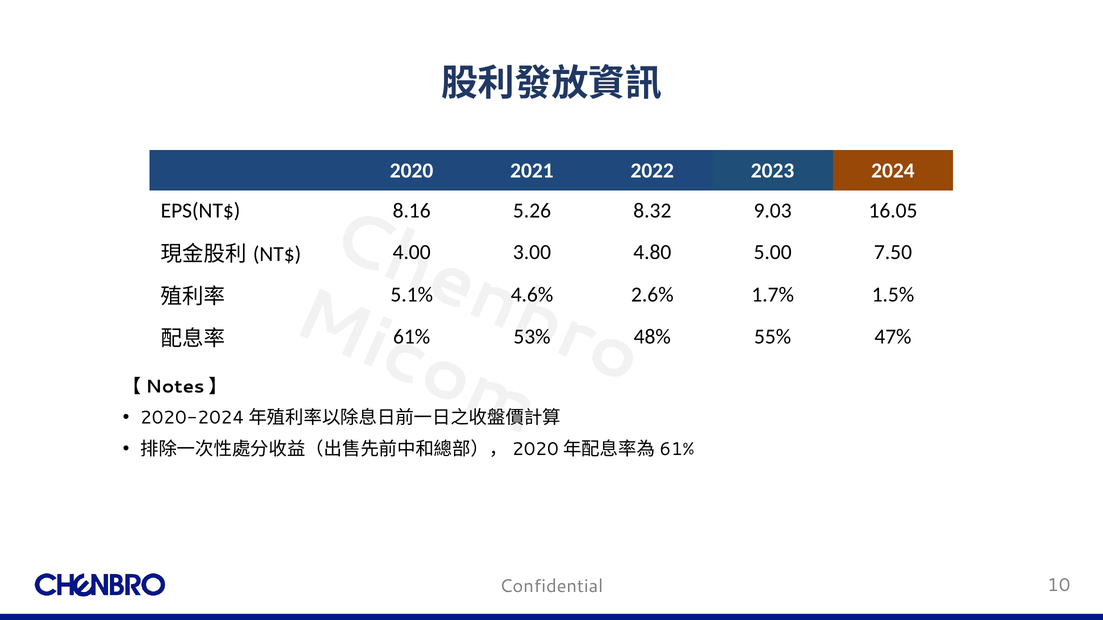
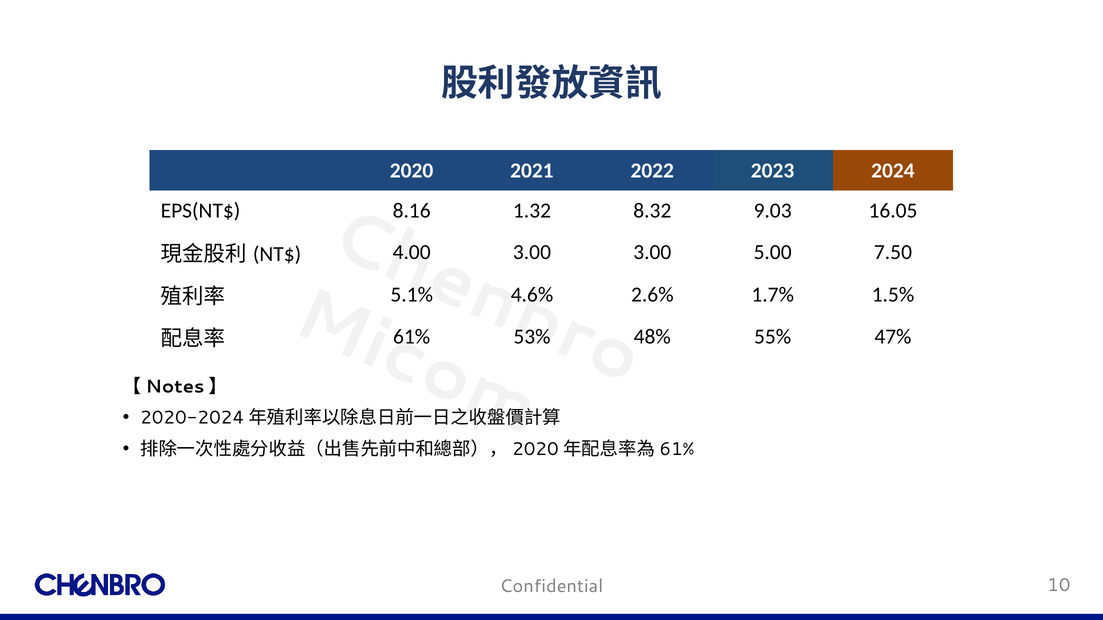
5.26: 5.26 -> 1.32 (532, 211)
3.00 4.80: 4.80 -> 3.00 (652, 252)
